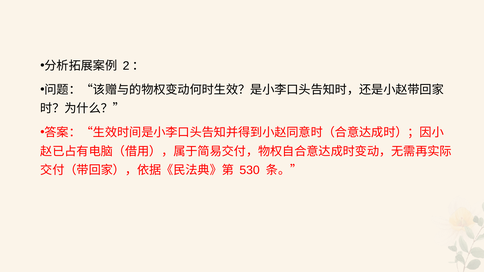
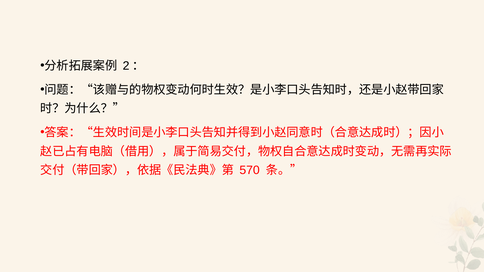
530: 530 -> 570 (250, 170)
